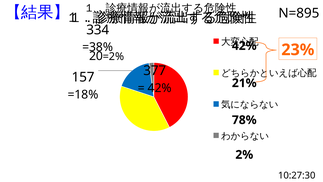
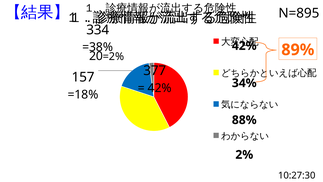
23%: 23% -> 89% (298, 50)
21%: 21% -> 34% (244, 83)
78%: 78% -> 88% (244, 120)
